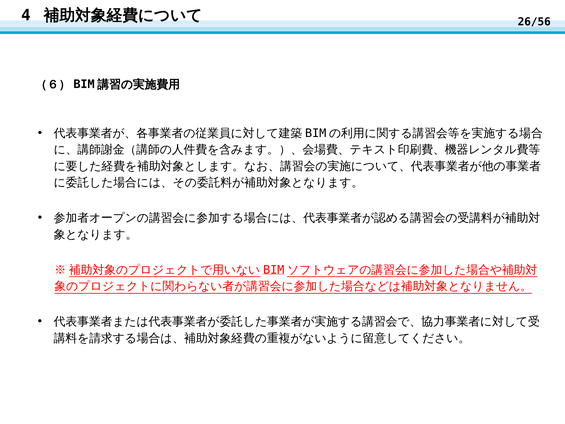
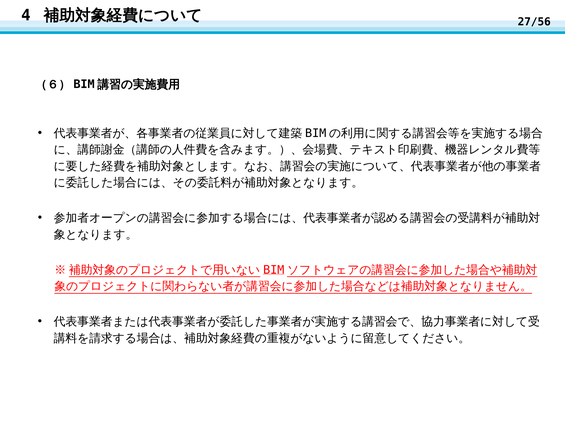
26/56: 26/56 -> 27/56 (534, 22)
